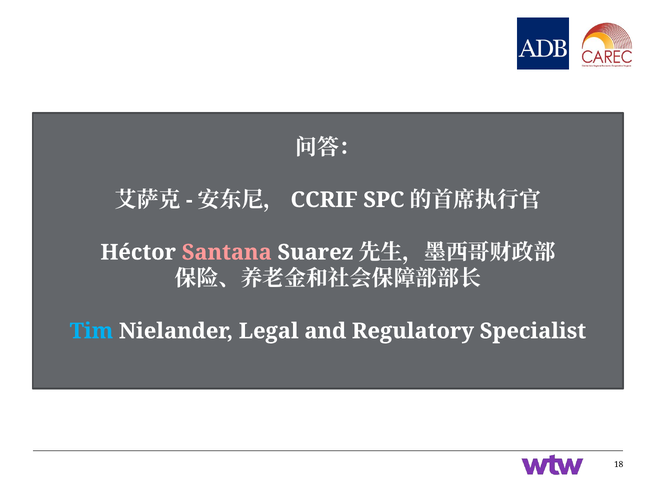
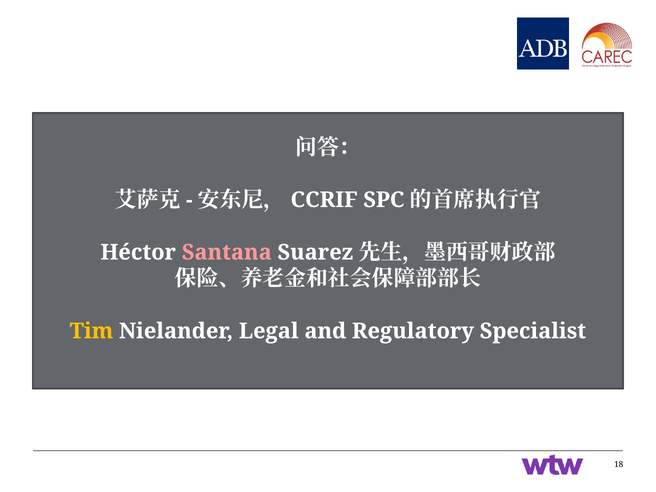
Tim colour: light blue -> yellow (91, 331)
